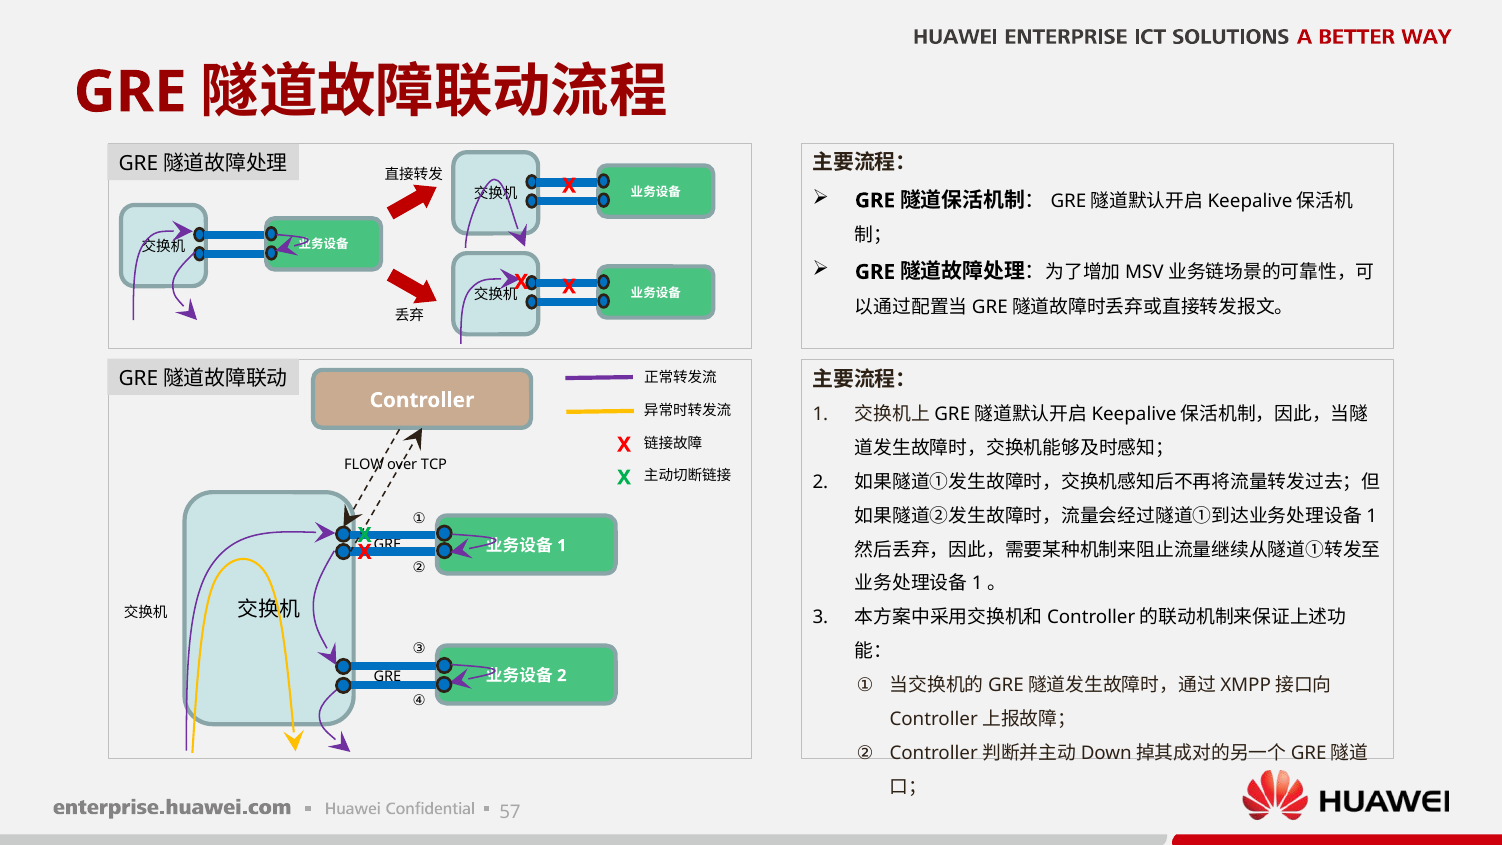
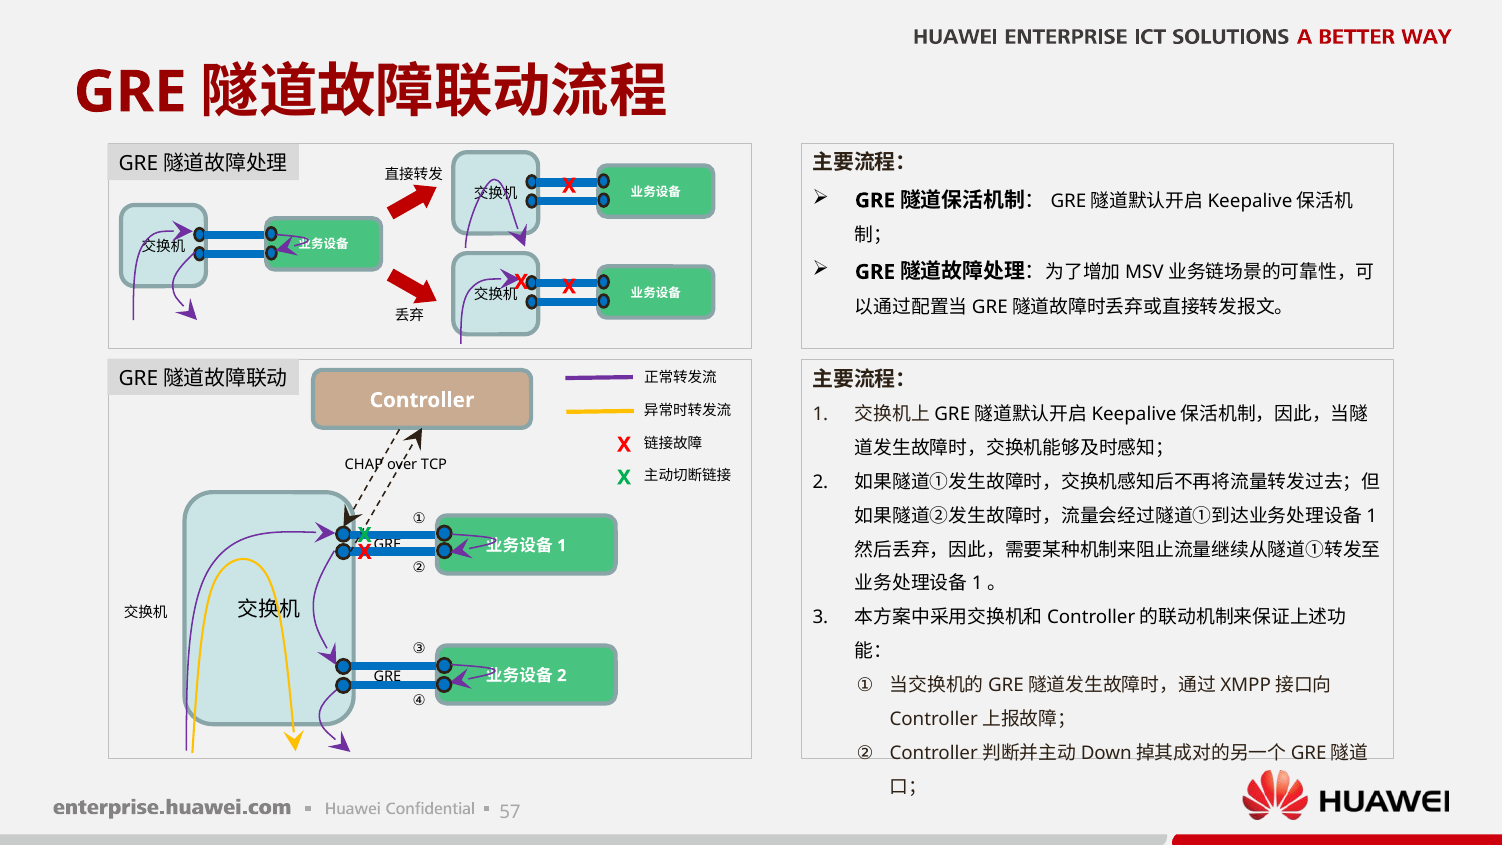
FLOW: FLOW -> CHAP (364, 465)
